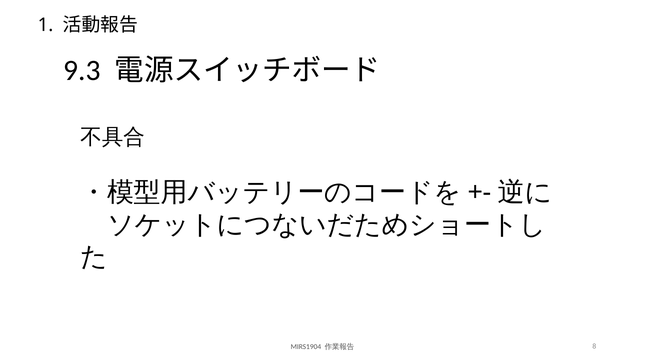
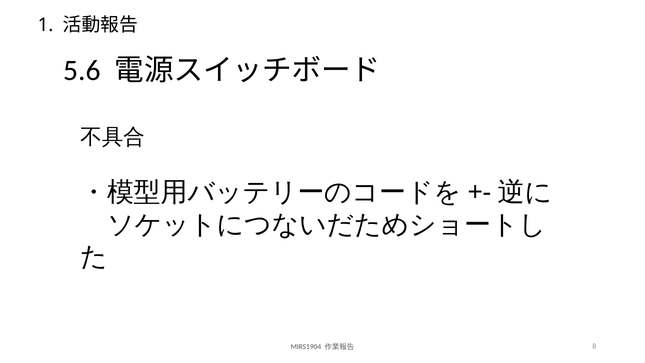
9.3: 9.3 -> 5.6 (82, 70)
